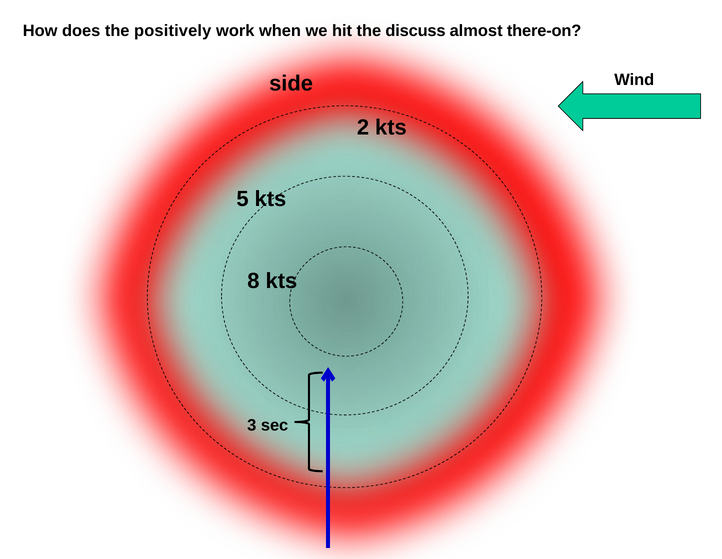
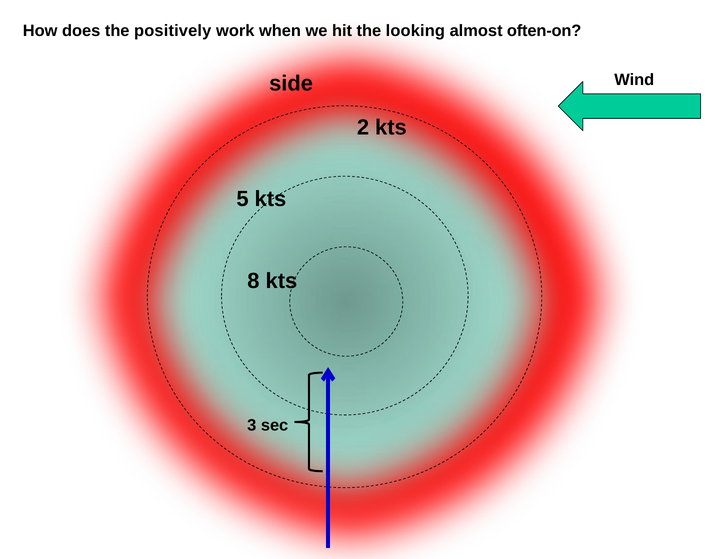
discuss: discuss -> looking (415, 31)
there-on: there-on -> often-on (544, 31)
